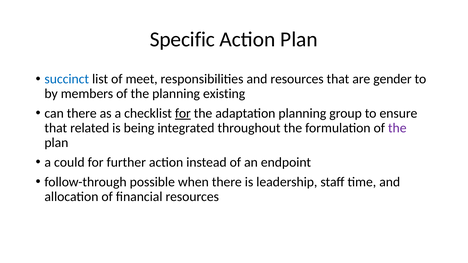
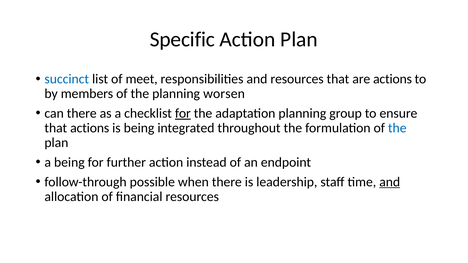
are gender: gender -> actions (393, 79)
existing: existing -> worsen (224, 94)
that related: related -> actions (90, 128)
the colour: purple -> blue (397, 128)
a could: could -> being (69, 162)
and underline: none -> present (390, 182)
